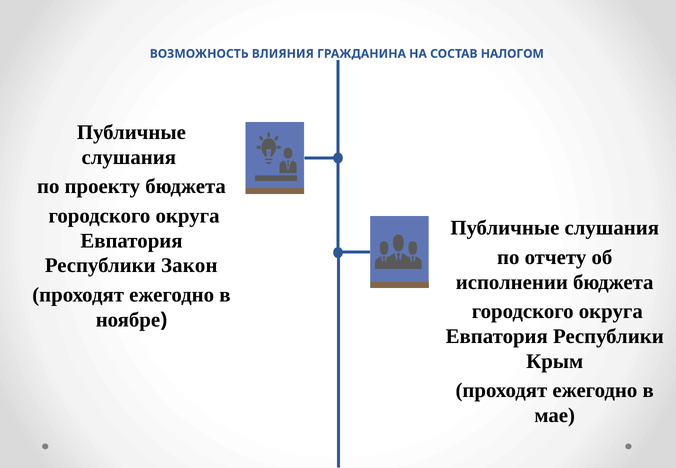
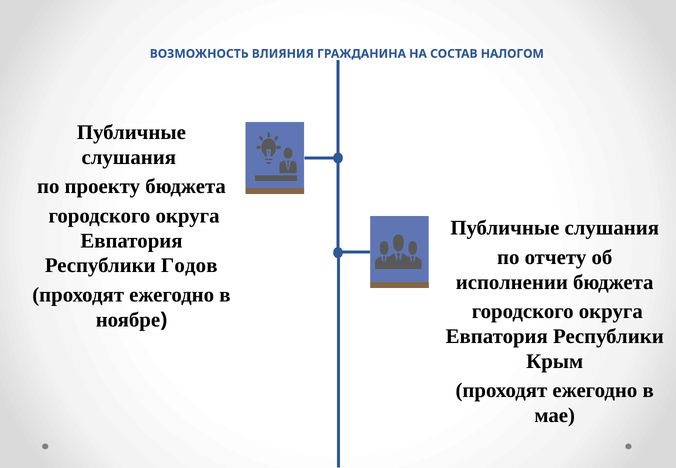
Закон: Закон -> Годов (189, 266)
